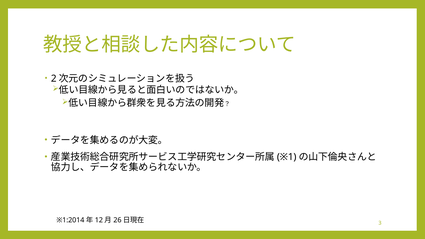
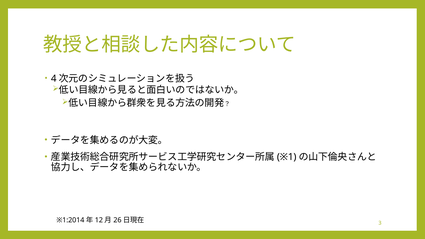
2: 2 -> 4 (54, 79)
